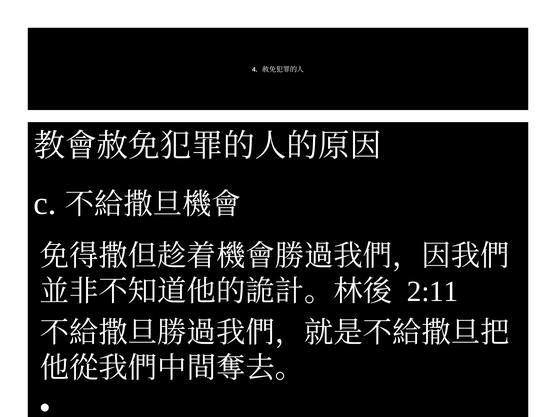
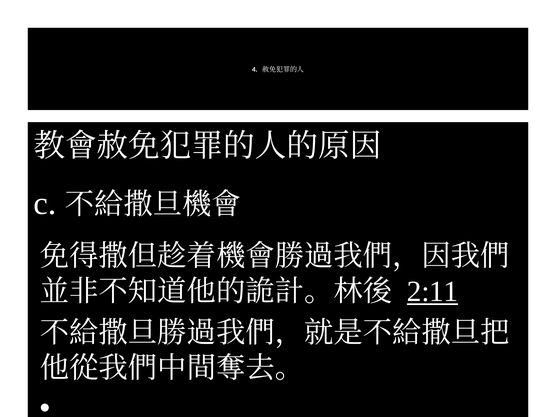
2:11 underline: none -> present (433, 291)
